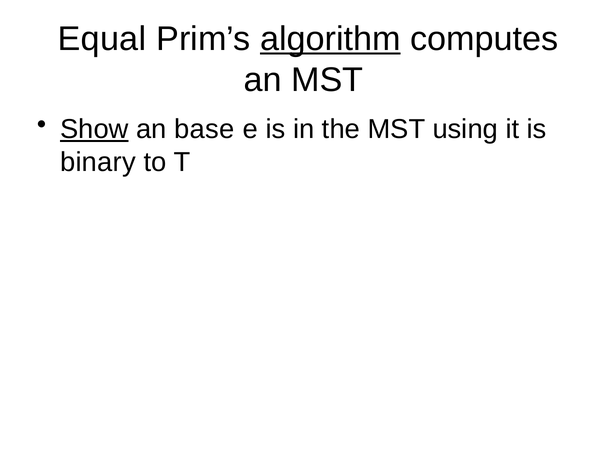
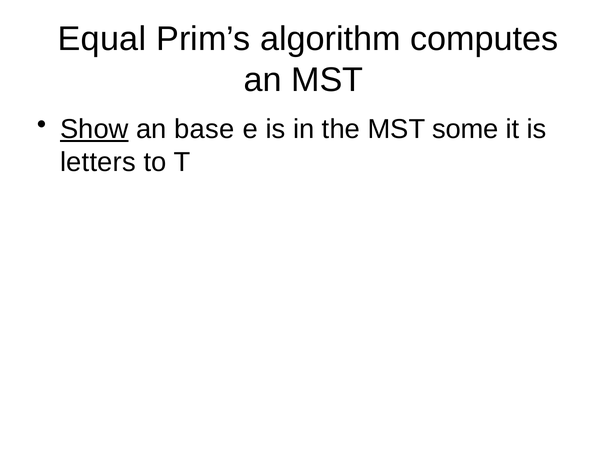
algorithm underline: present -> none (330, 39)
using: using -> some (465, 129)
binary: binary -> letters (98, 162)
